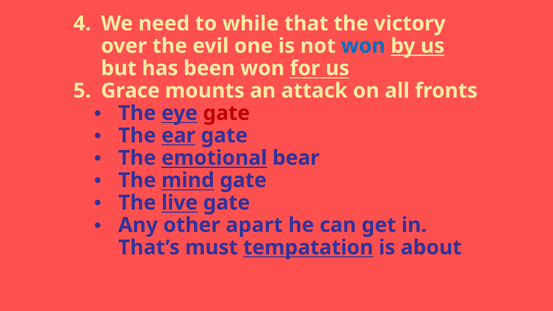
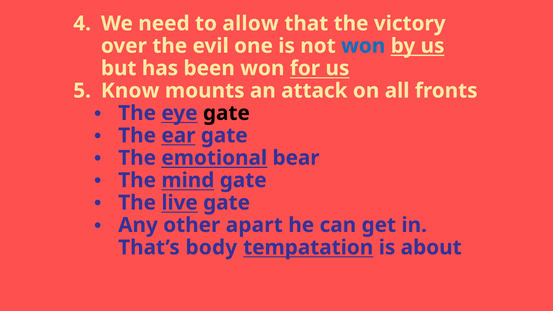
while: while -> allow (251, 24)
Grace: Grace -> Know (130, 91)
gate colour: red -> black (226, 113)
must: must -> body (211, 248)
